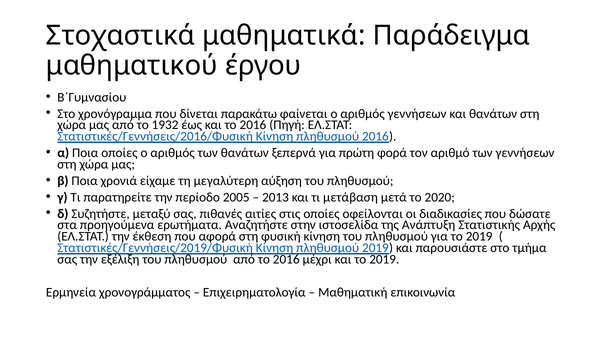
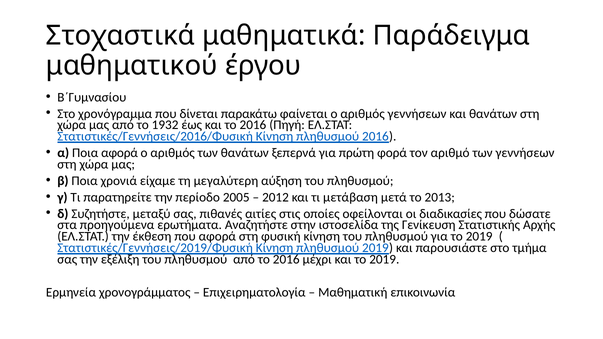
Ποια οποίες: οποίες -> αφορά (120, 153)
2013: 2013 -> 2012 (275, 197)
2020: 2020 -> 2013 (440, 197)
Ανάπτυξη: Ανάπτυξη -> Γενίκευση (429, 225)
